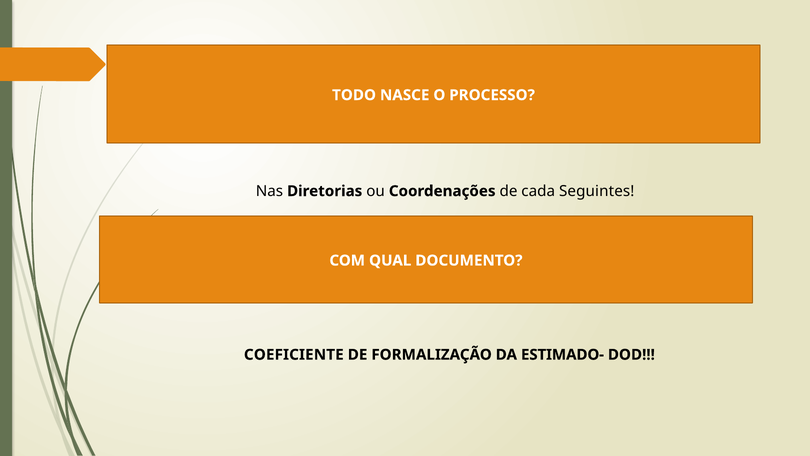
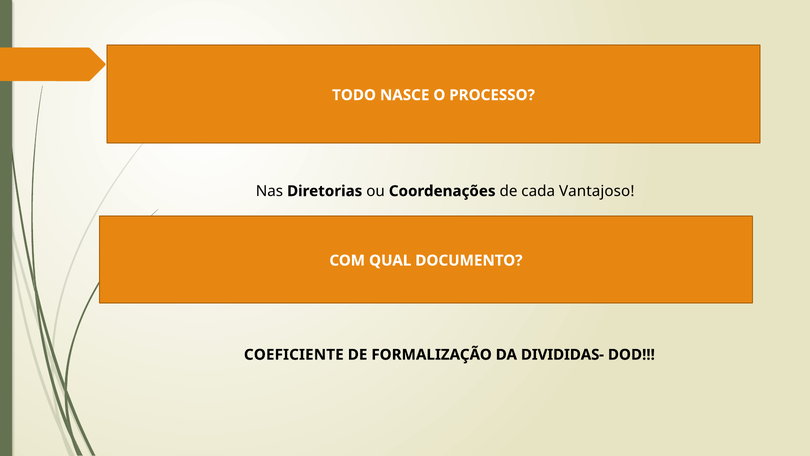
Seguintes: Seguintes -> Vantajoso (597, 191)
ESTIMADO-: ESTIMADO- -> DIVIDIDAS- (563, 354)
